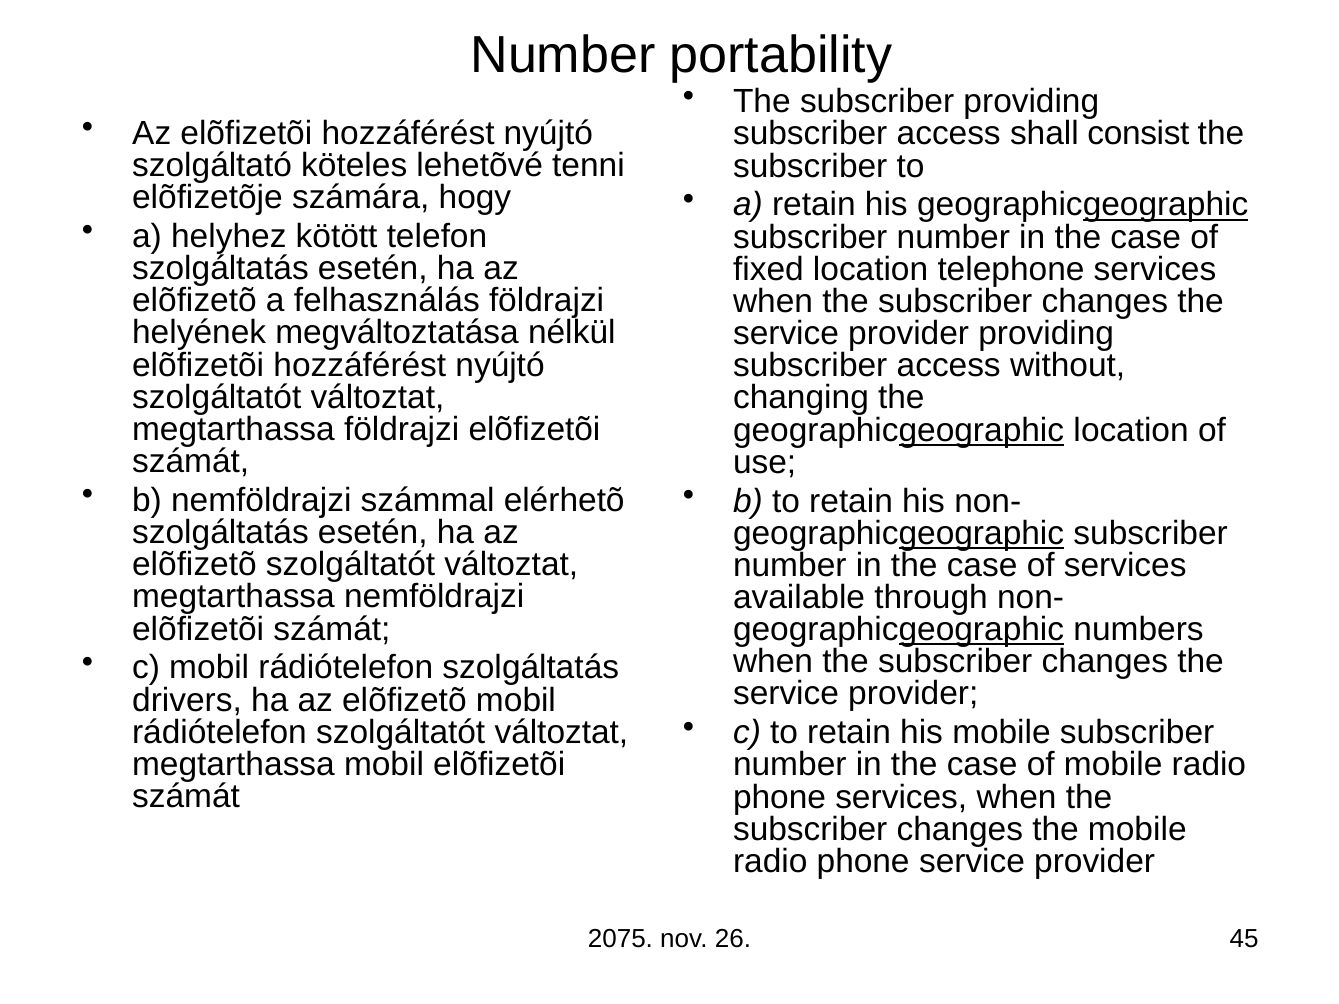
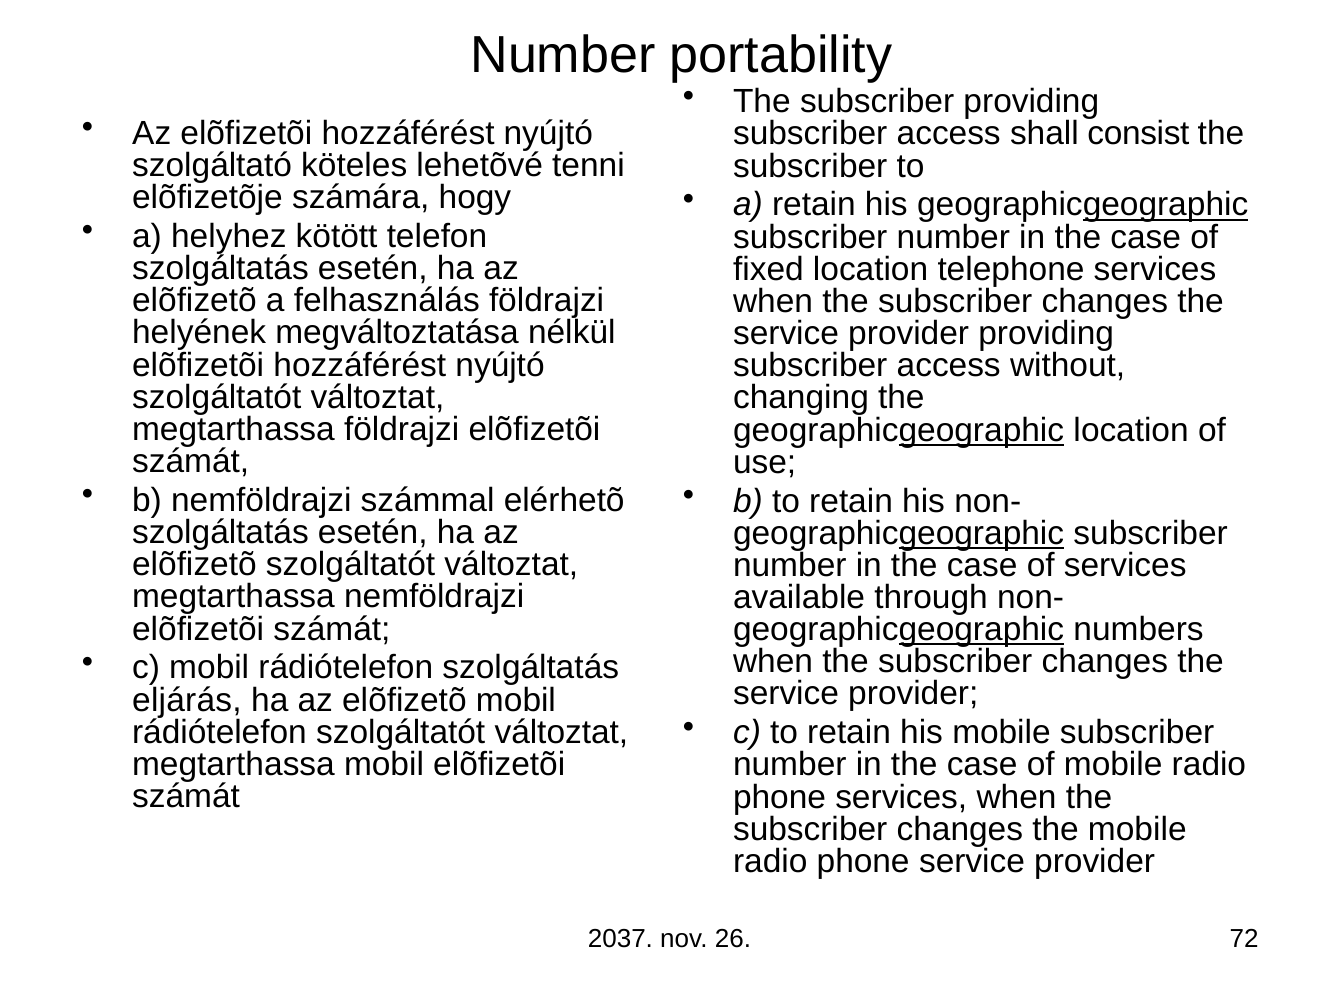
drivers: drivers -> eljárás (187, 700)
2075: 2075 -> 2037 (620, 939)
45: 45 -> 72 (1244, 939)
